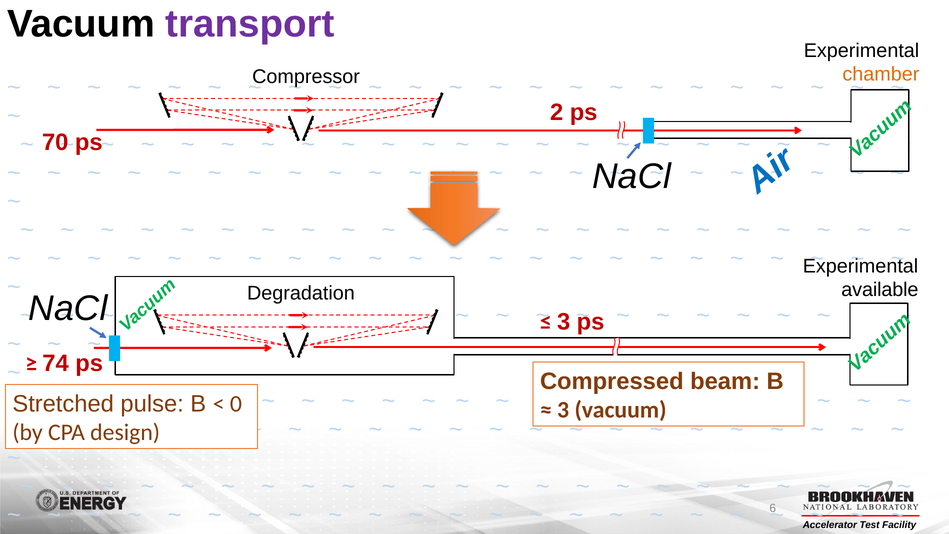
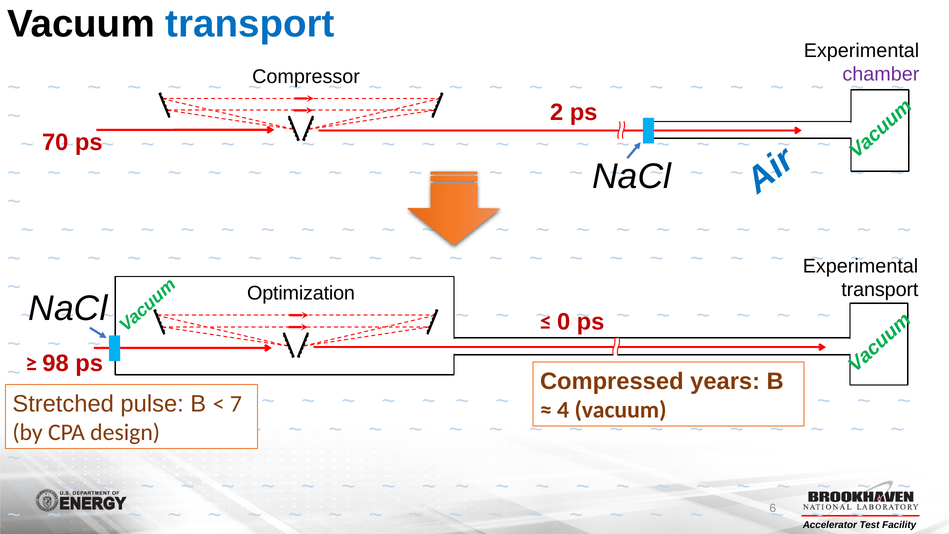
transport colour: purple -> blue (250, 24)
chamber colour: orange -> purple (881, 74)
available: available -> transport (880, 290)
Degradation: Degradation -> Optimization (301, 293)
3: 3 -> 0 (564, 322)
74: 74 -> 98 (56, 363)
beam: beam -> years (725, 381)
0: 0 -> 7 (236, 404)
3: 3 -> 4 (563, 410)
